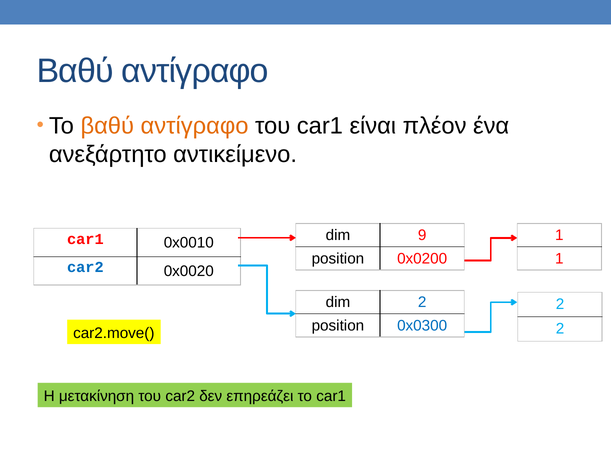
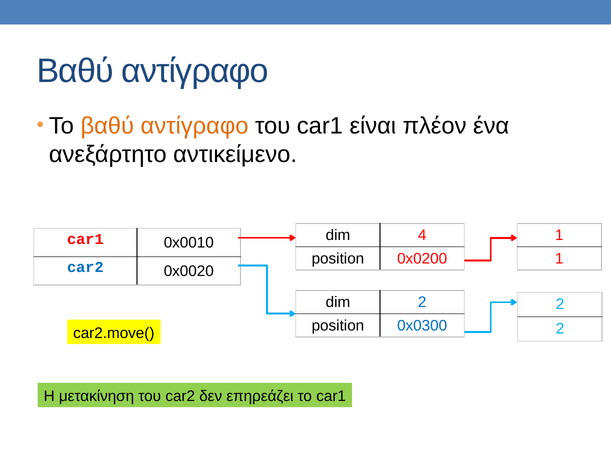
9: 9 -> 4 (422, 236)
